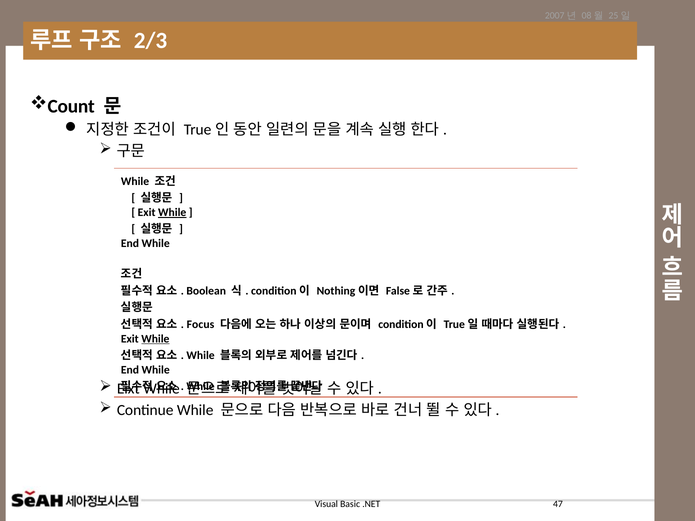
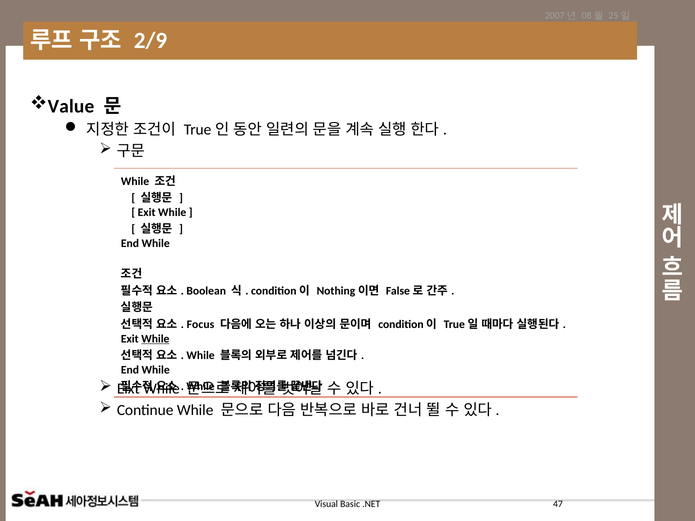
2/3: 2/3 -> 2/9 (150, 41)
Count: Count -> Value (71, 106)
While underline: present -> none (172, 213)
